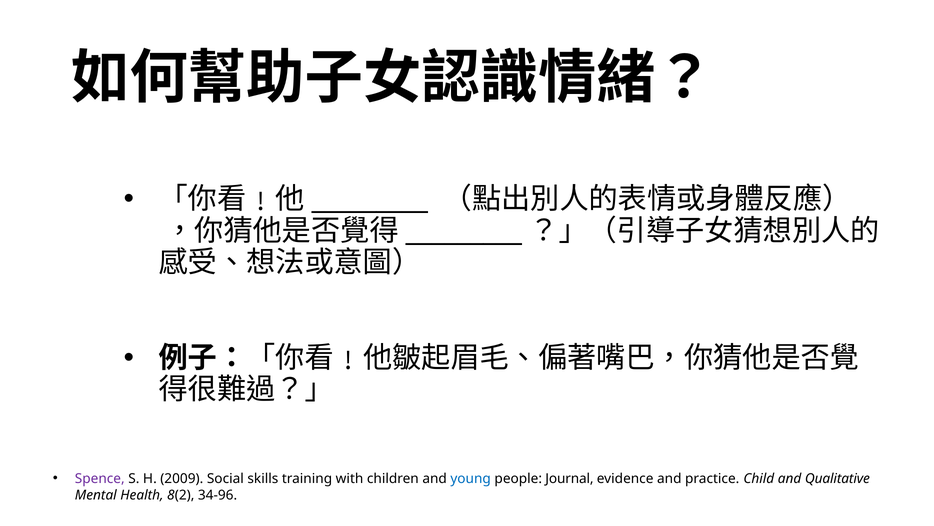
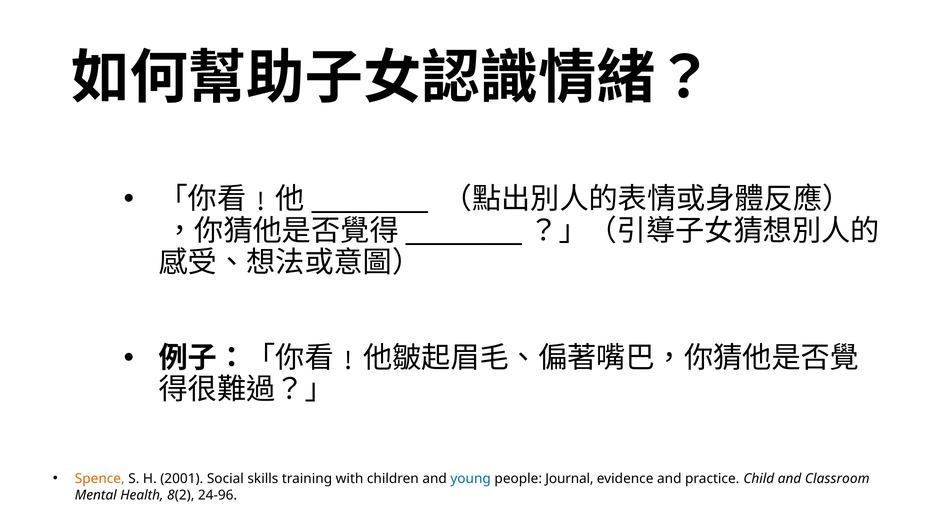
Spence colour: purple -> orange (100, 478)
2009: 2009 -> 2001 (182, 478)
Qualitative: Qualitative -> Classroom (837, 478)
34-96: 34-96 -> 24-96 (218, 494)
